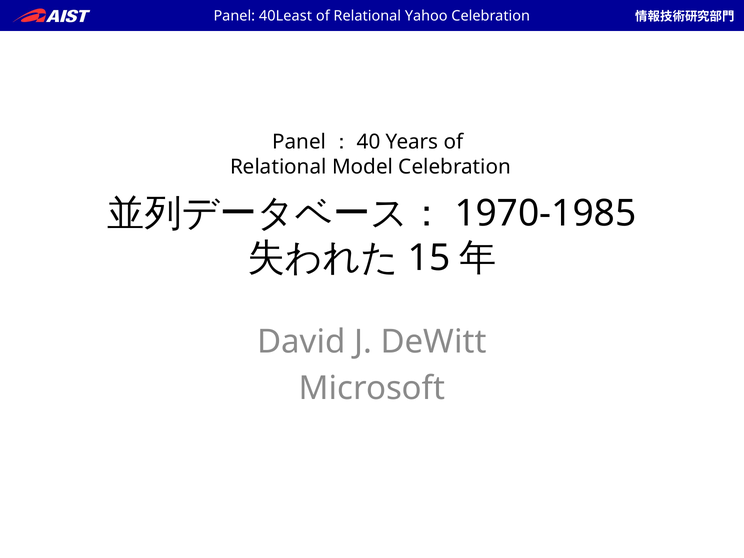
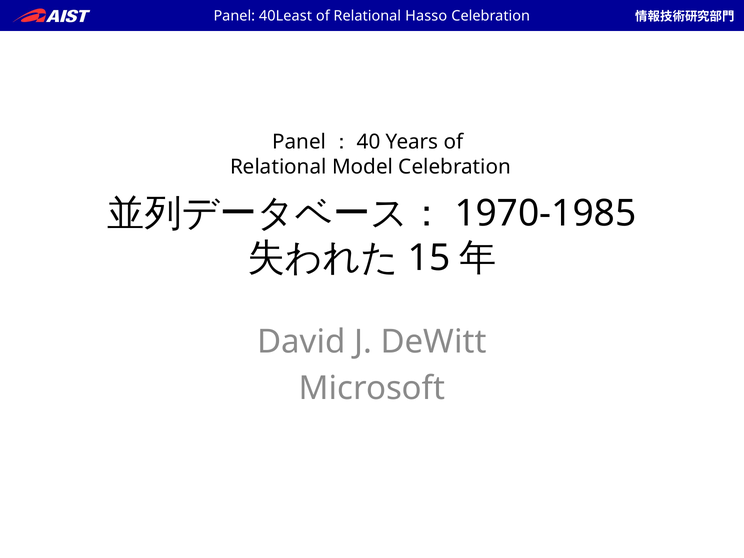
Yahoo: Yahoo -> Hasso (426, 16)
